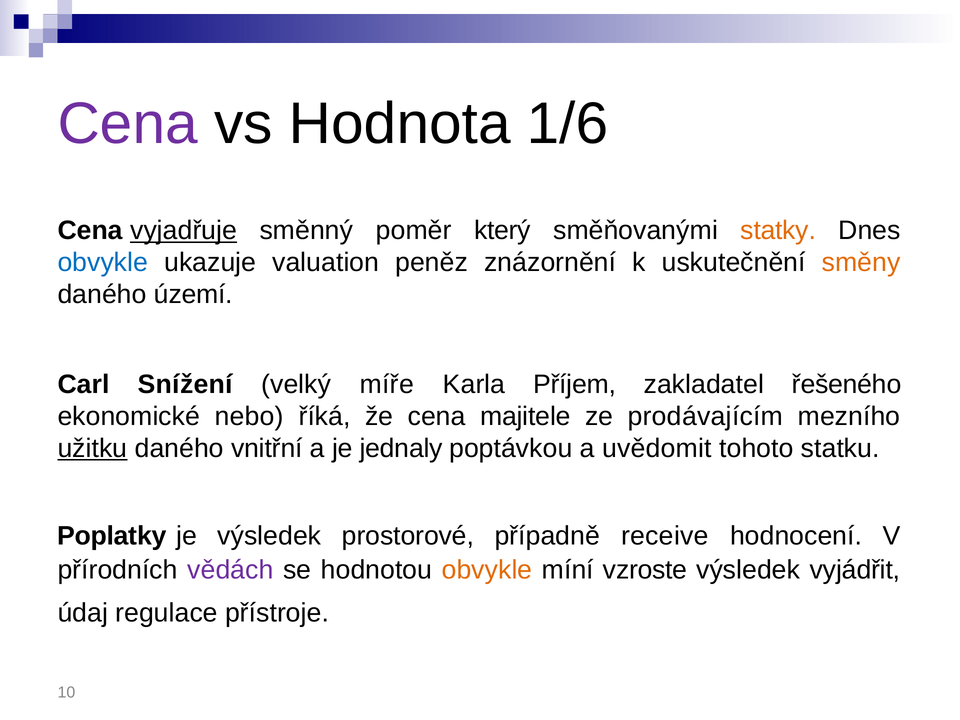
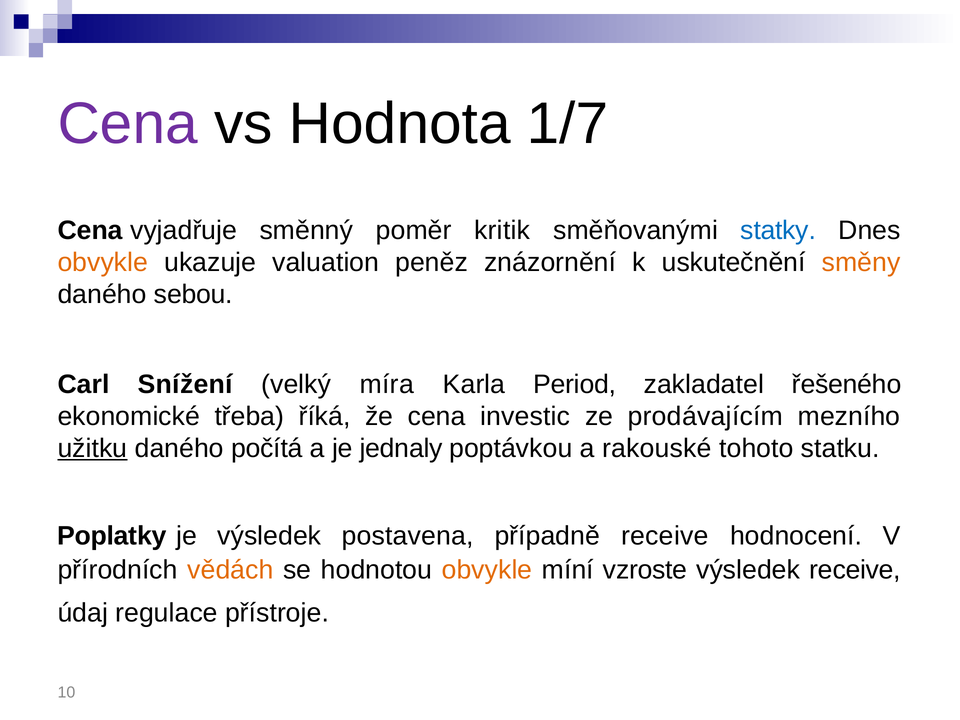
1/6: 1/6 -> 1/7 (568, 124)
vyjadřuje underline: present -> none (184, 231)
který: který -> kritik (502, 231)
statky colour: orange -> blue (778, 231)
obvykle colour: blue -> orange (103, 263)
území: území -> sebou (193, 295)
míře: míře -> míra (387, 384)
Příjem: Příjem -> Period (575, 384)
nebo: nebo -> třeba (249, 416)
majitele: majitele -> investic (525, 416)
vnitřní: vnitřní -> počítá (267, 448)
uvědomit: uvědomit -> rakouské (657, 448)
prostorové: prostorové -> postavena (408, 536)
vědách colour: purple -> orange (230, 570)
výsledek vyjádřit: vyjádřit -> receive (855, 570)
